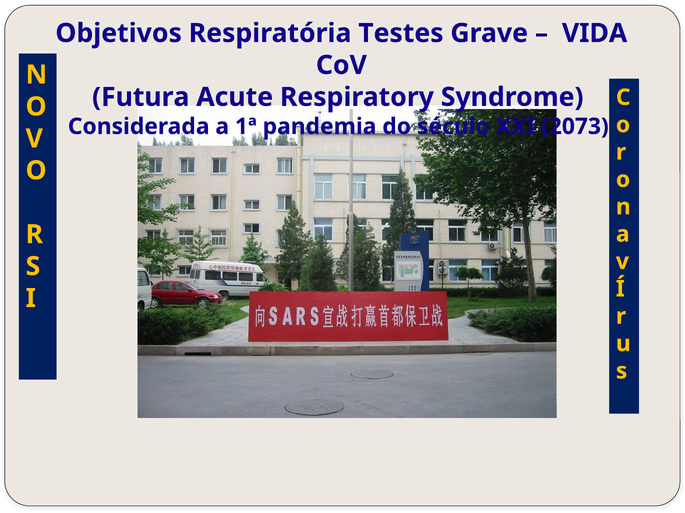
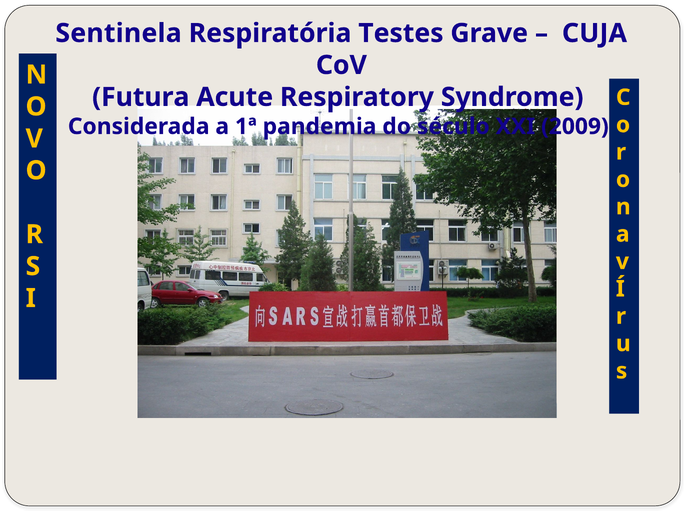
Objetivos: Objetivos -> Sentinela (119, 33)
VIDA: VIDA -> CUJA (594, 33)
2073: 2073 -> 2009 (575, 127)
